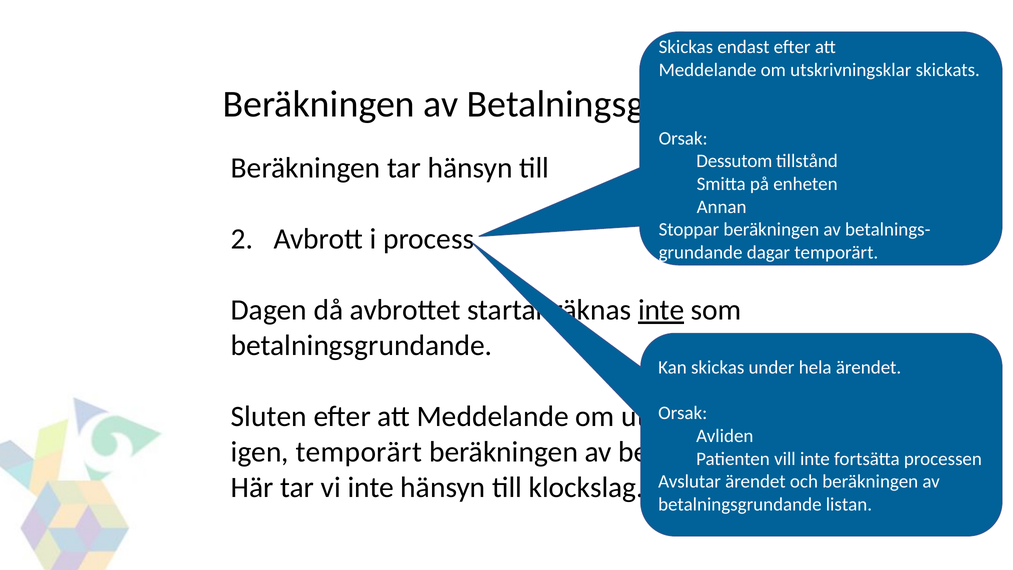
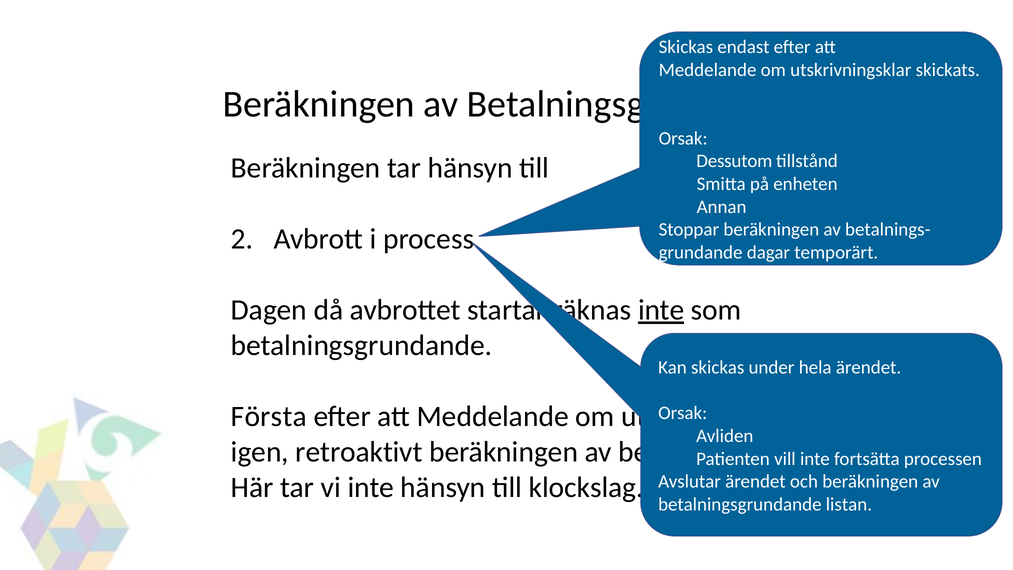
Sluten: Sluten -> Första (269, 416)
igen temporärt: temporärt -> retroaktivt (359, 452)
